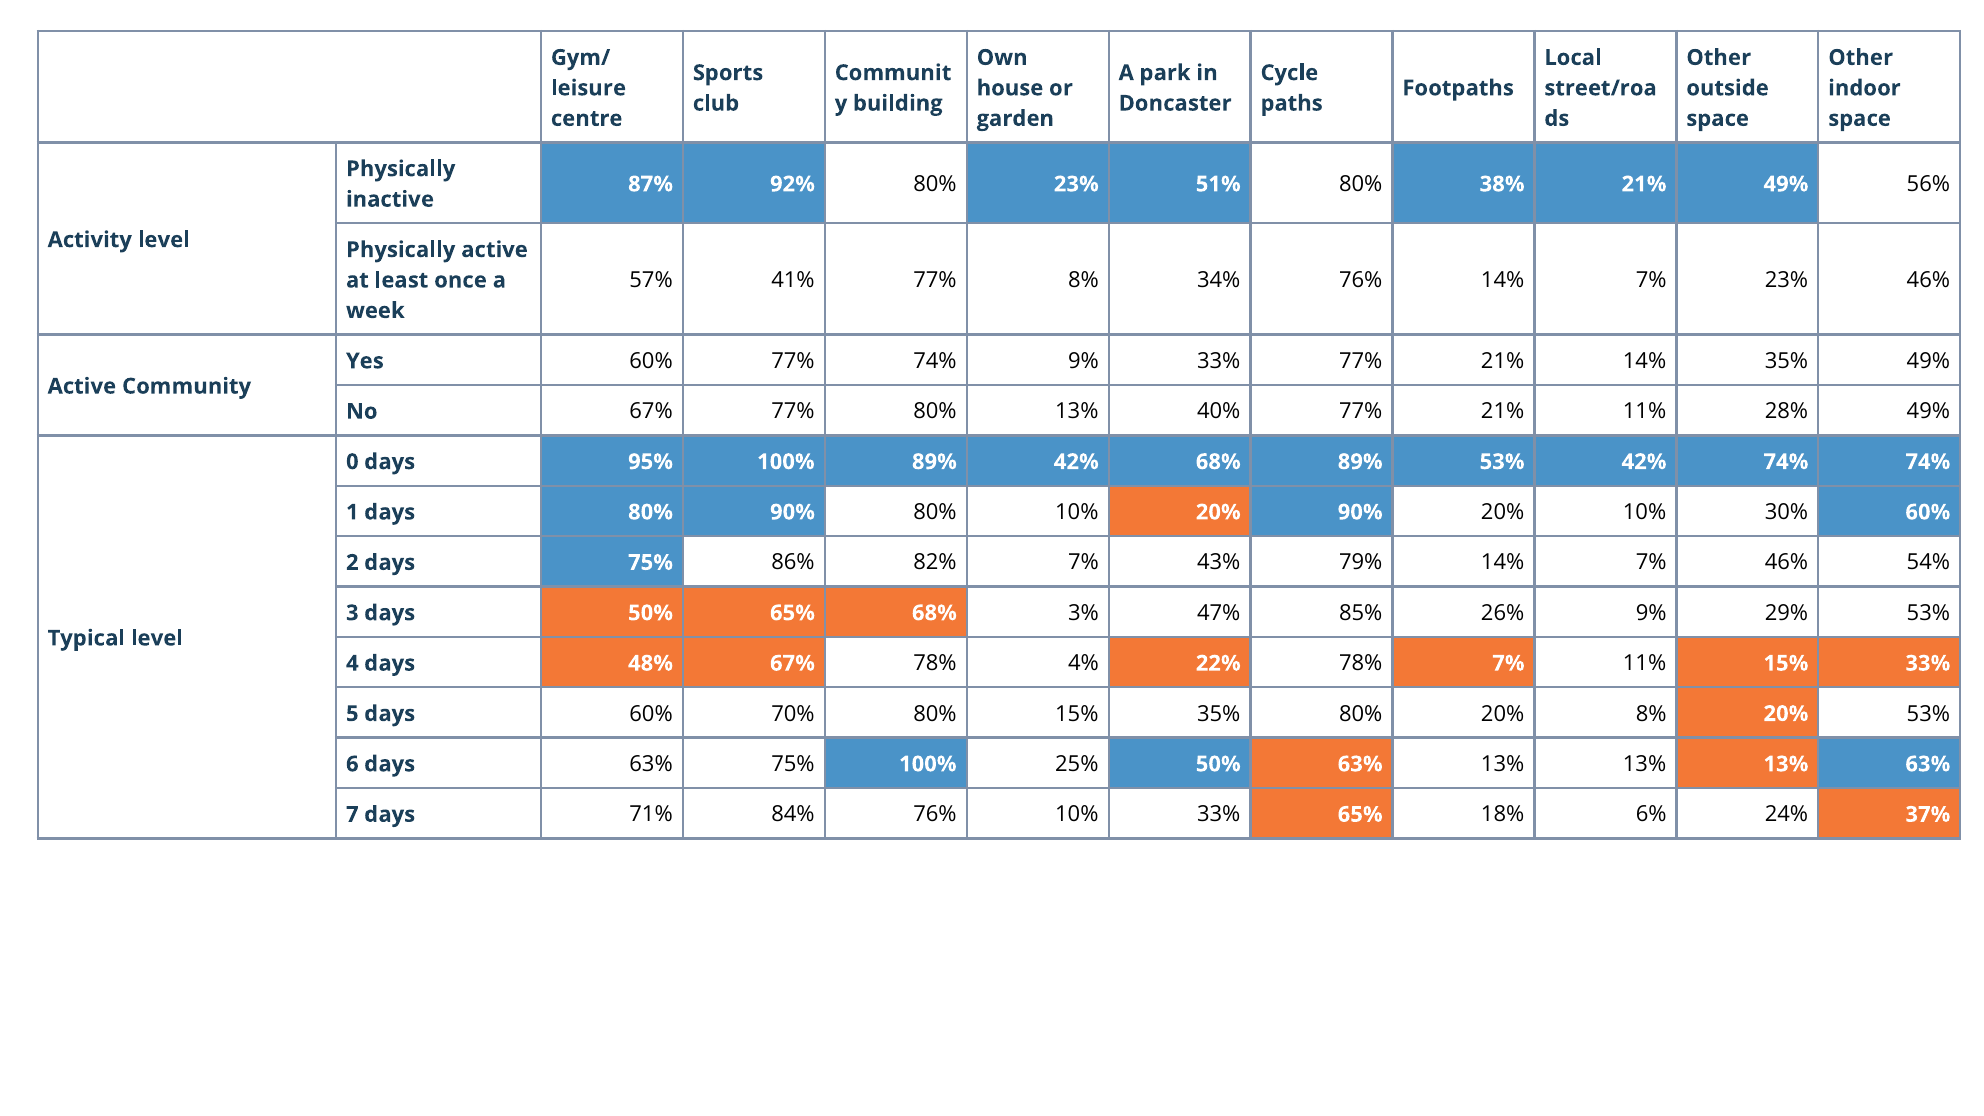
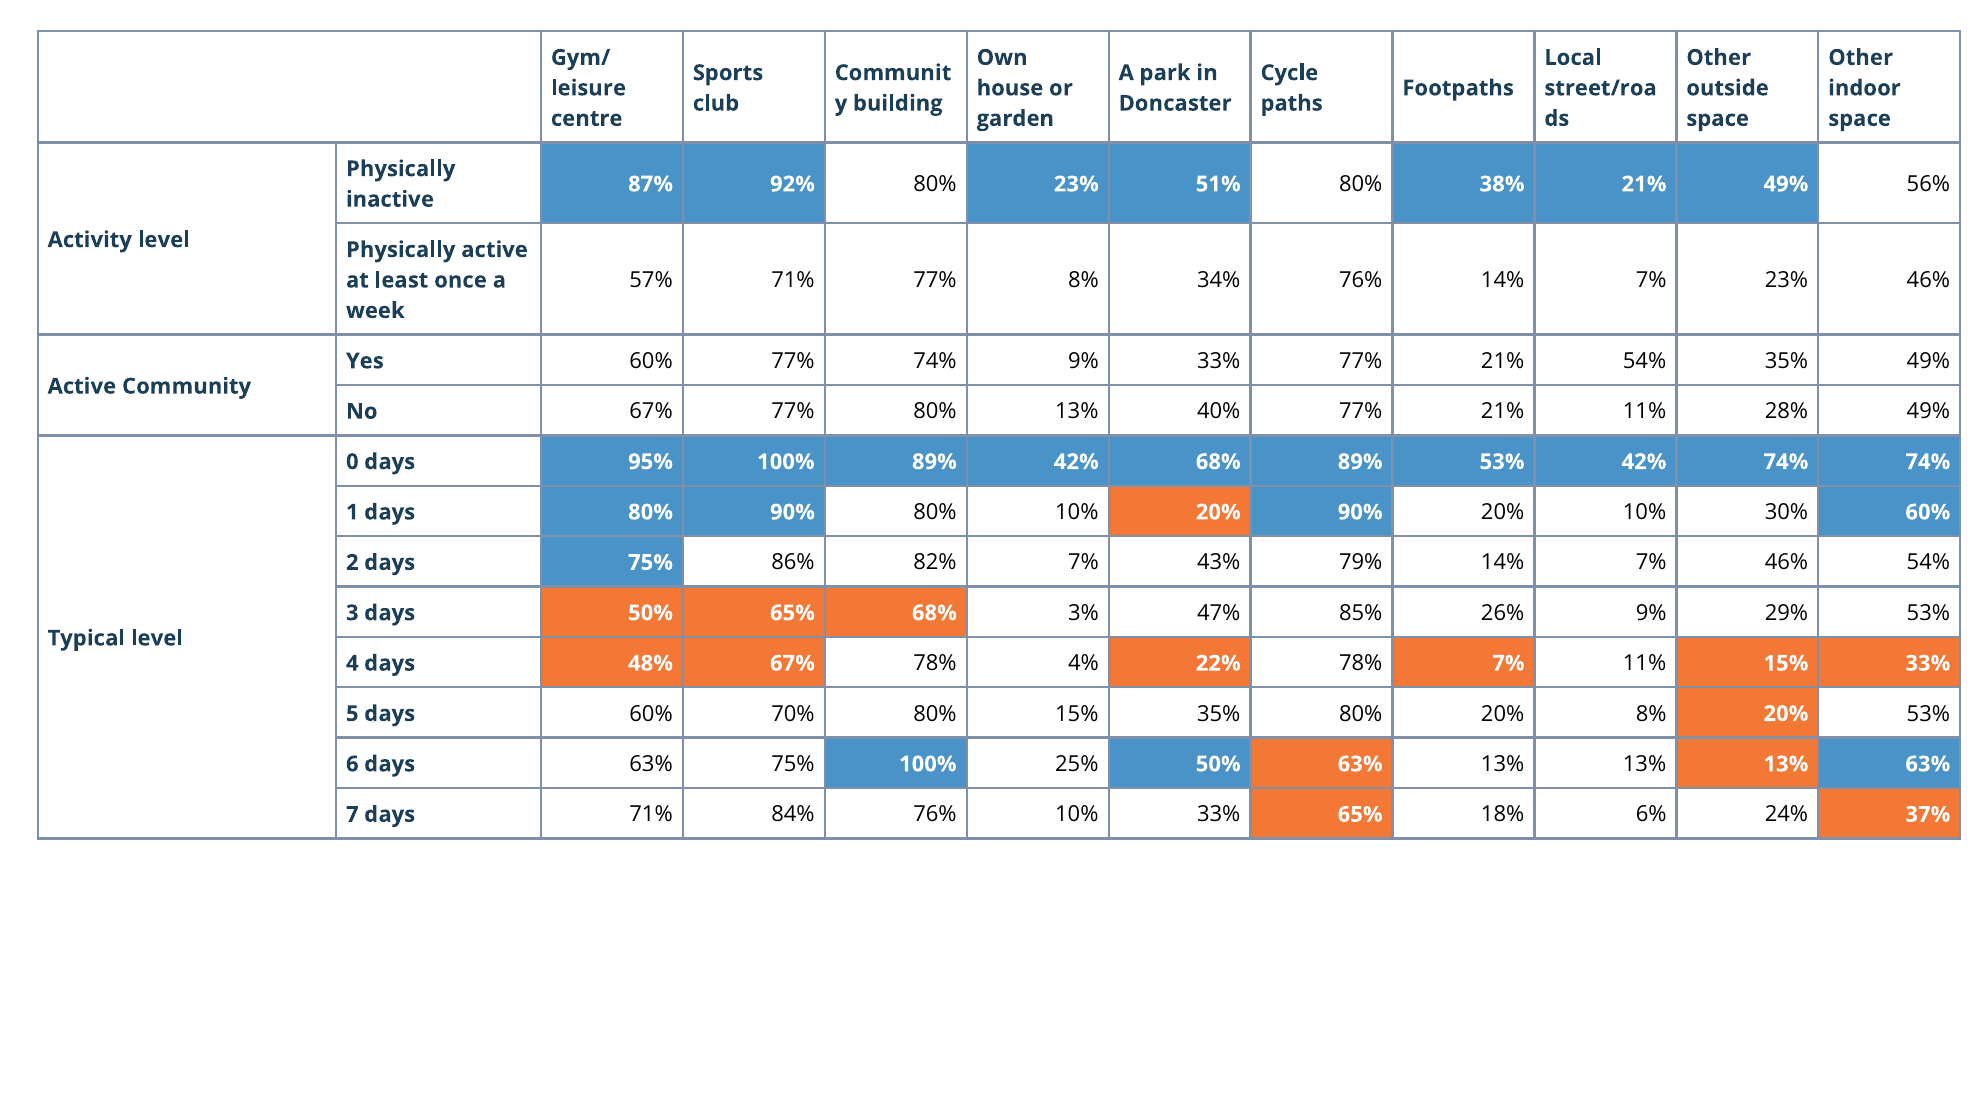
57% 41%: 41% -> 71% (793, 280)
21% 14%: 14% -> 54% (1645, 361)
